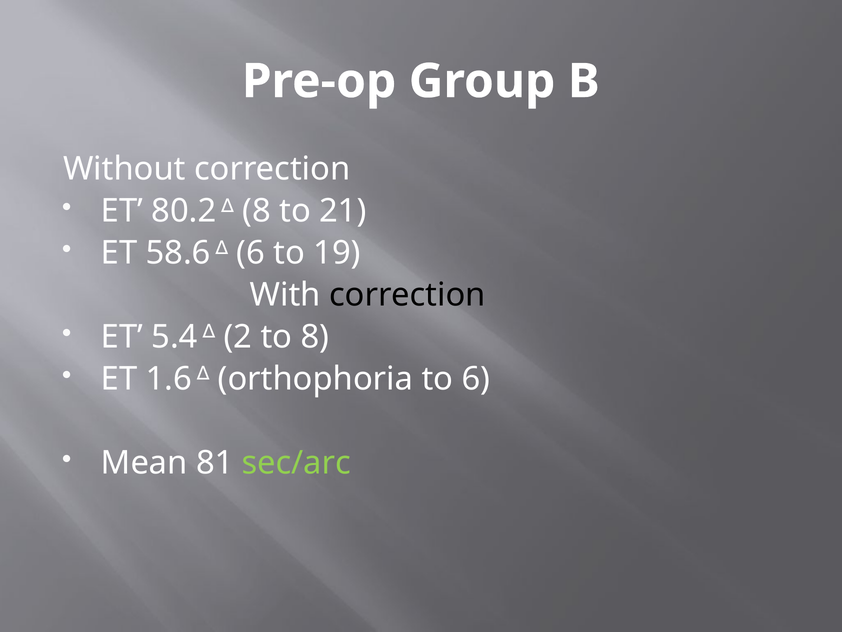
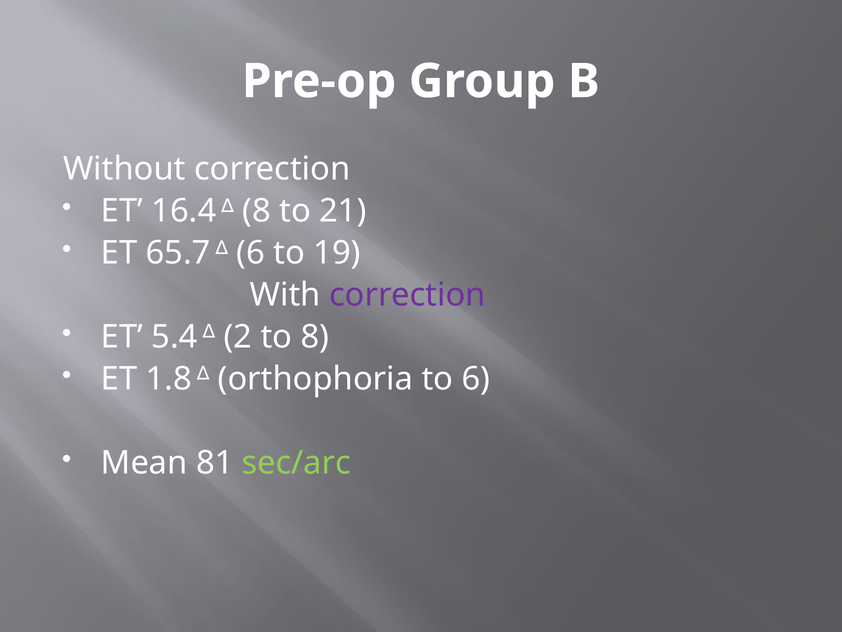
80.2: 80.2 -> 16.4 (184, 211)
58.6: 58.6 -> 65.7 (178, 253)
correction colour: black -> purple (407, 295)
1.6: 1.6 -> 1.8 (169, 379)
